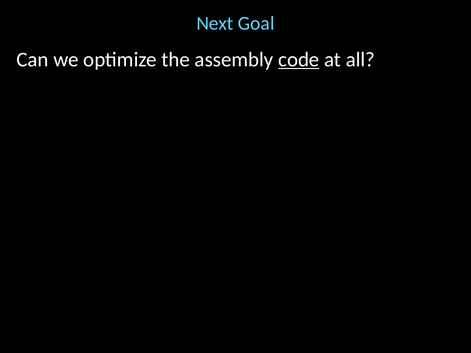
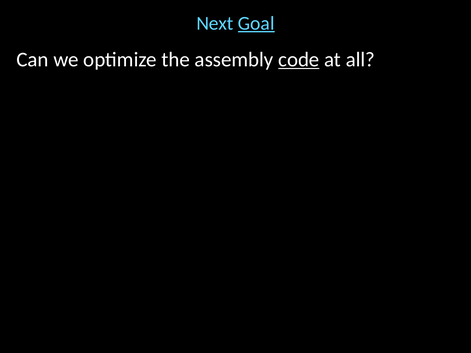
Goal underline: none -> present (256, 23)
